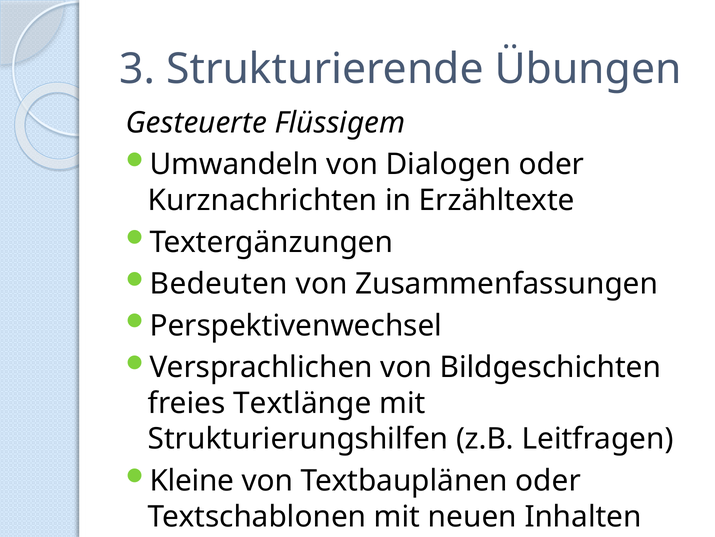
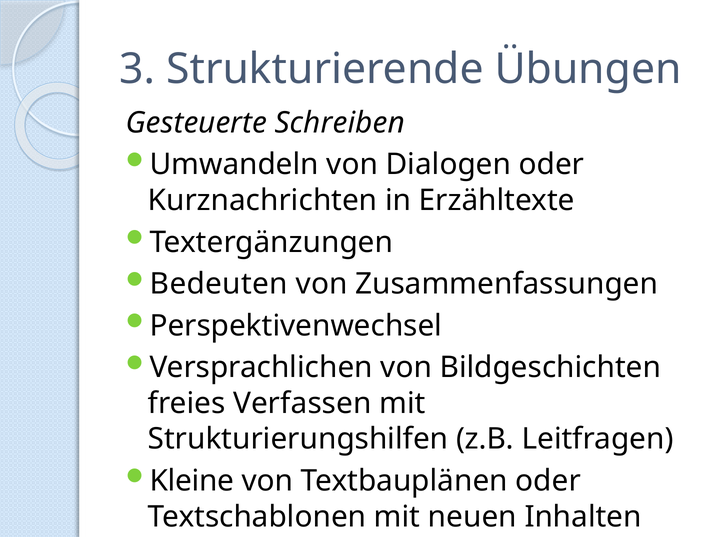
Flüssigem: Flüssigem -> Schreiben (340, 123)
Textlänge: Textlänge -> Verfassen (302, 403)
